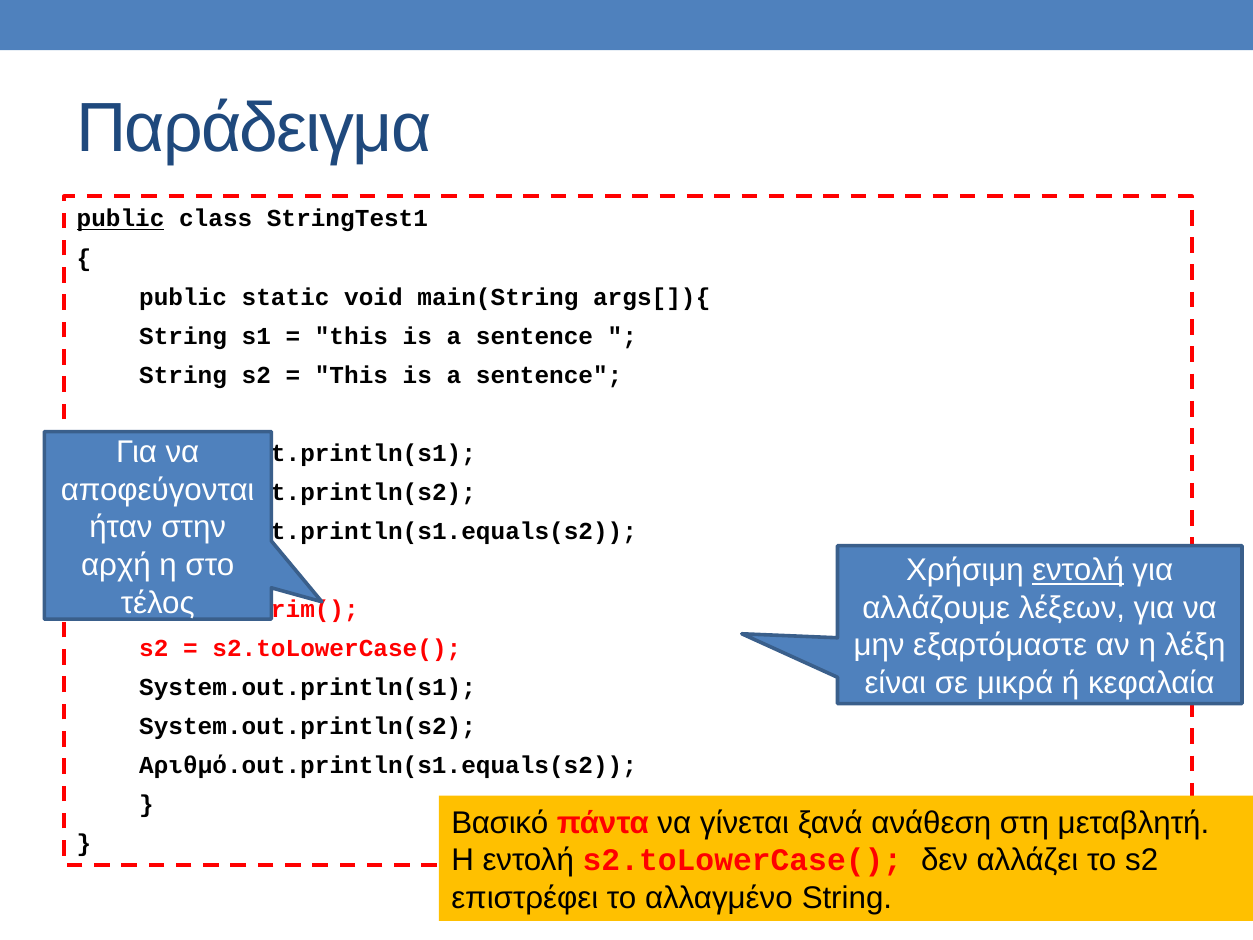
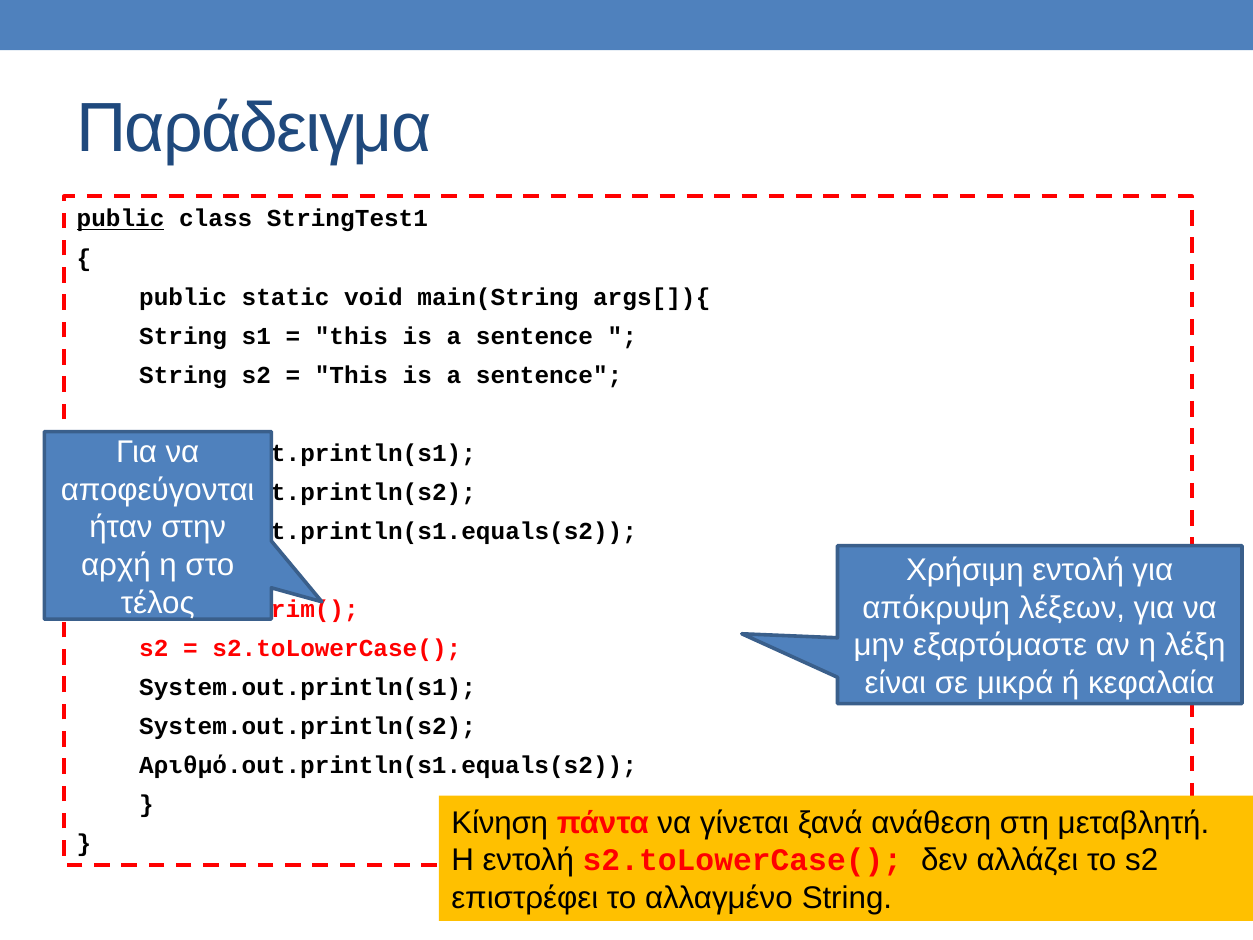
εντολή underline: present -> none (1078, 570)
αλλάζουμε: αλλάζουμε -> απόκρυψη (936, 608)
Βασικό: Βασικό -> Κίνηση (500, 823)
